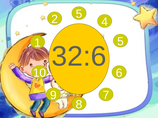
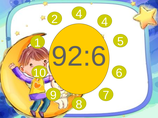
2 5: 5 -> 4 (79, 14)
32:6: 32:6 -> 92:6 (79, 57)
